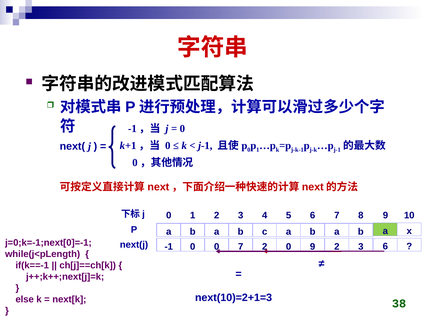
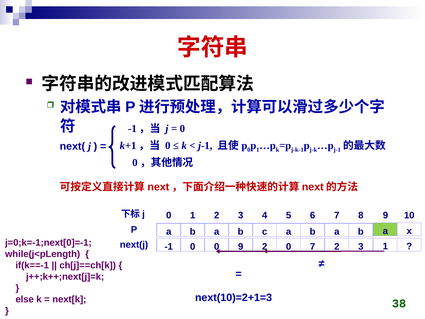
7: 7 -> 9 (241, 246)
0 9: 9 -> 7 (313, 246)
3 6: 6 -> 1 (385, 246)
